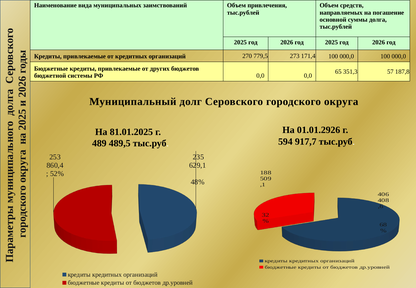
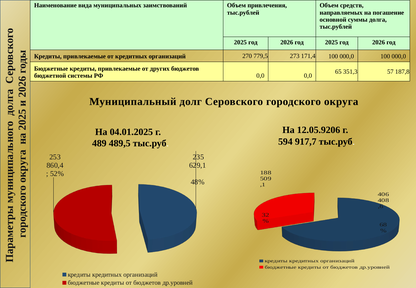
01.01.2926: 01.01.2926 -> 12.05.9206 (319, 130)
81.01.2025: 81.01.2025 -> 04.01.2025 (131, 132)
